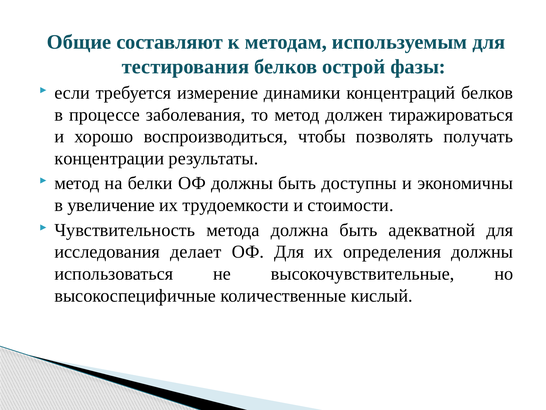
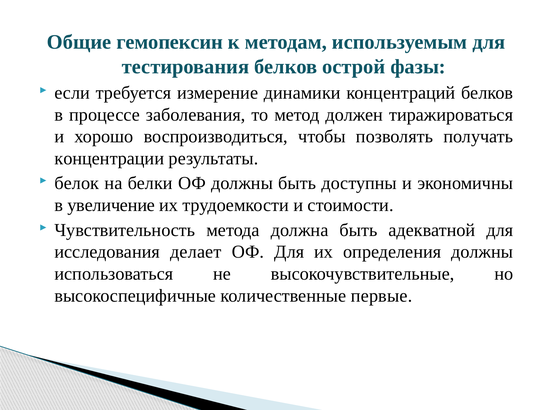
составляют: составляют -> гемопексин (170, 42)
метод: метод -> белок (77, 183)
кислый: кислый -> первые (382, 295)
